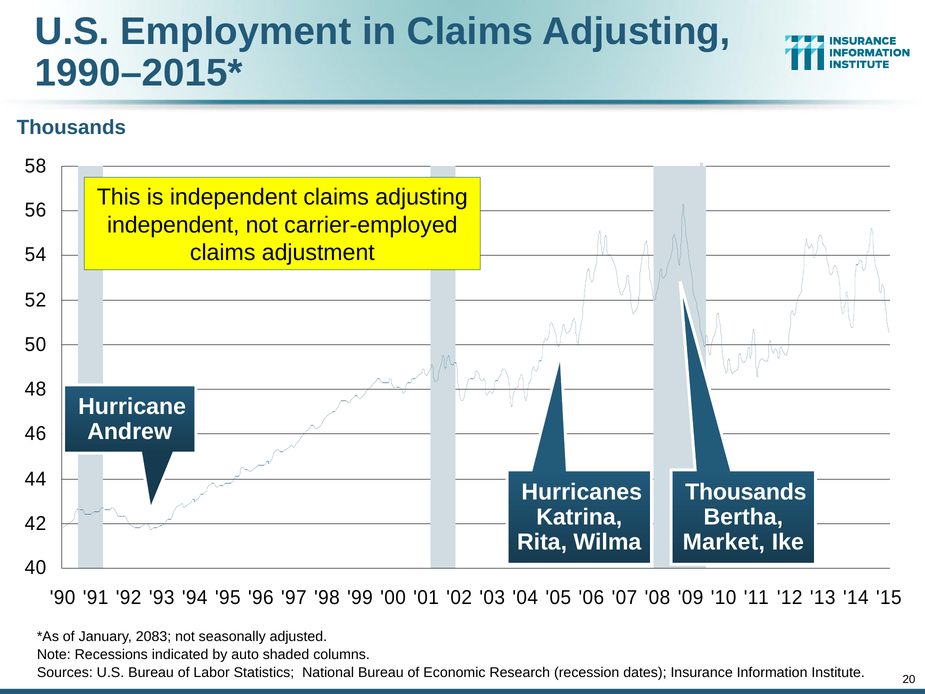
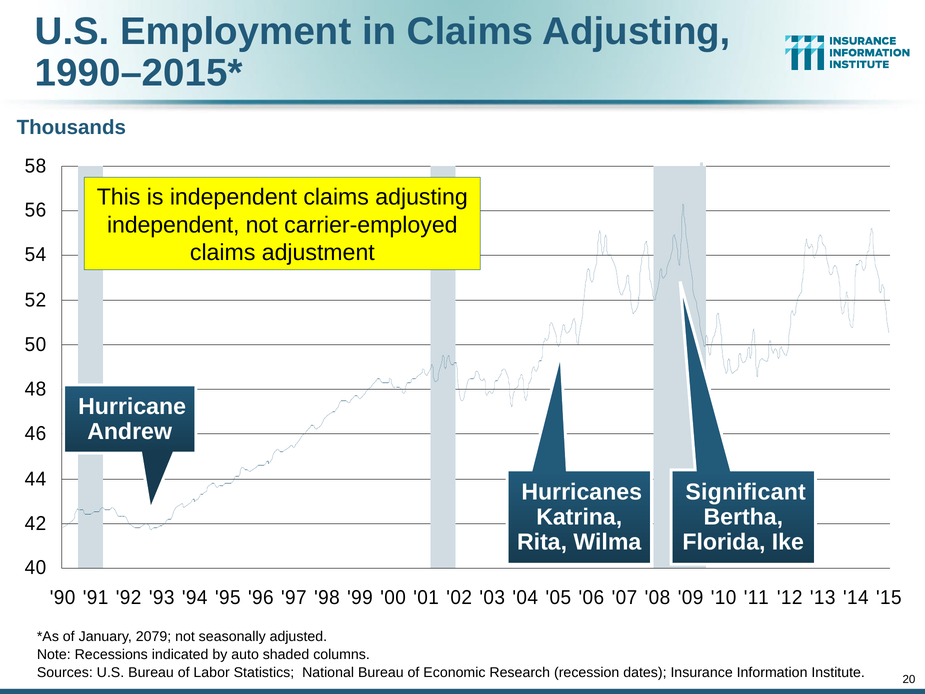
Thousands: Thousands -> Significant (746, 492)
Market: Market -> Florida (724, 542)
2083: 2083 -> 2079 (154, 636)
